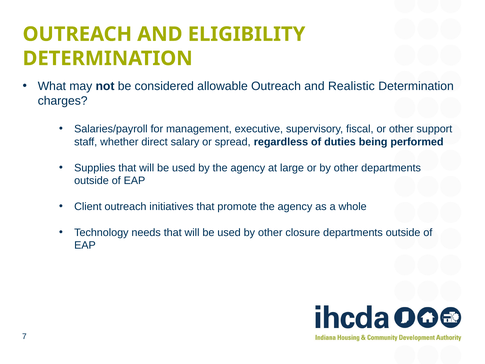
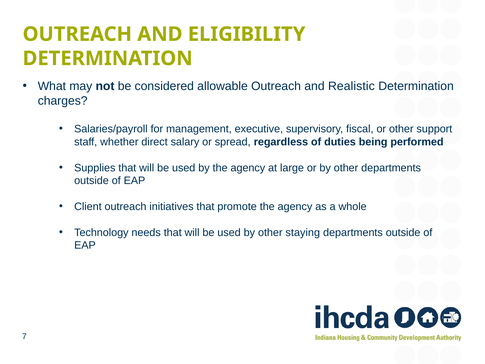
closure: closure -> staying (303, 232)
